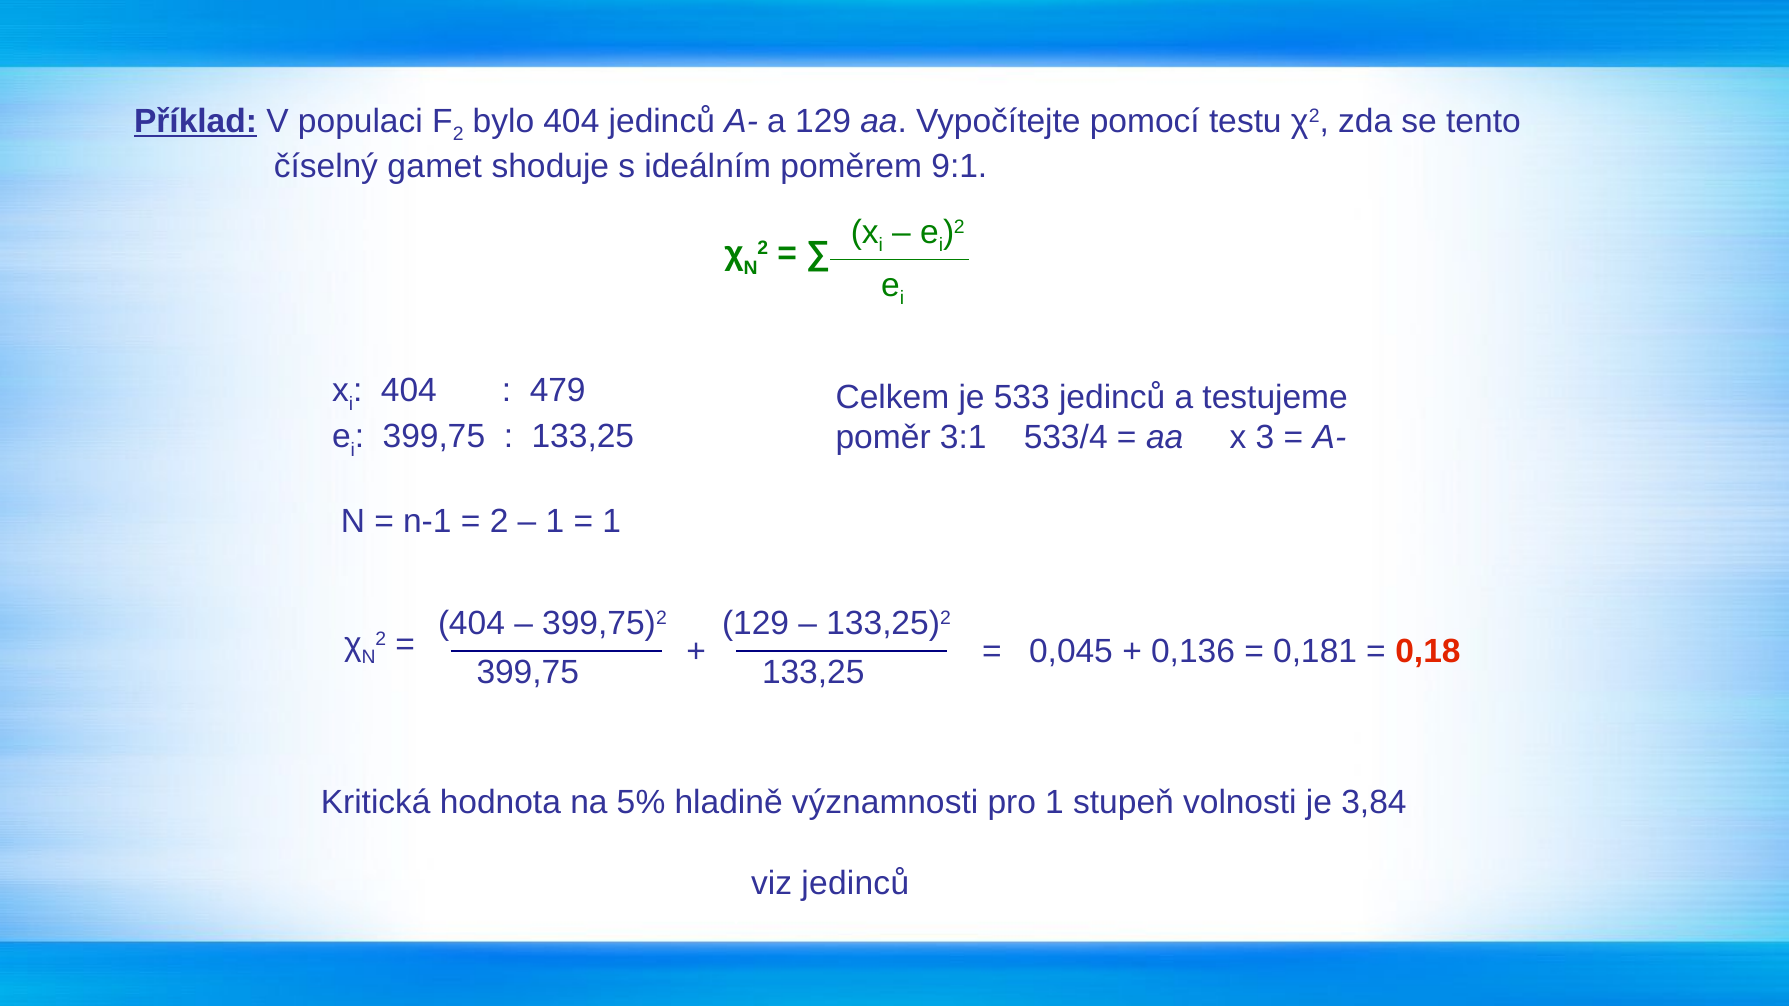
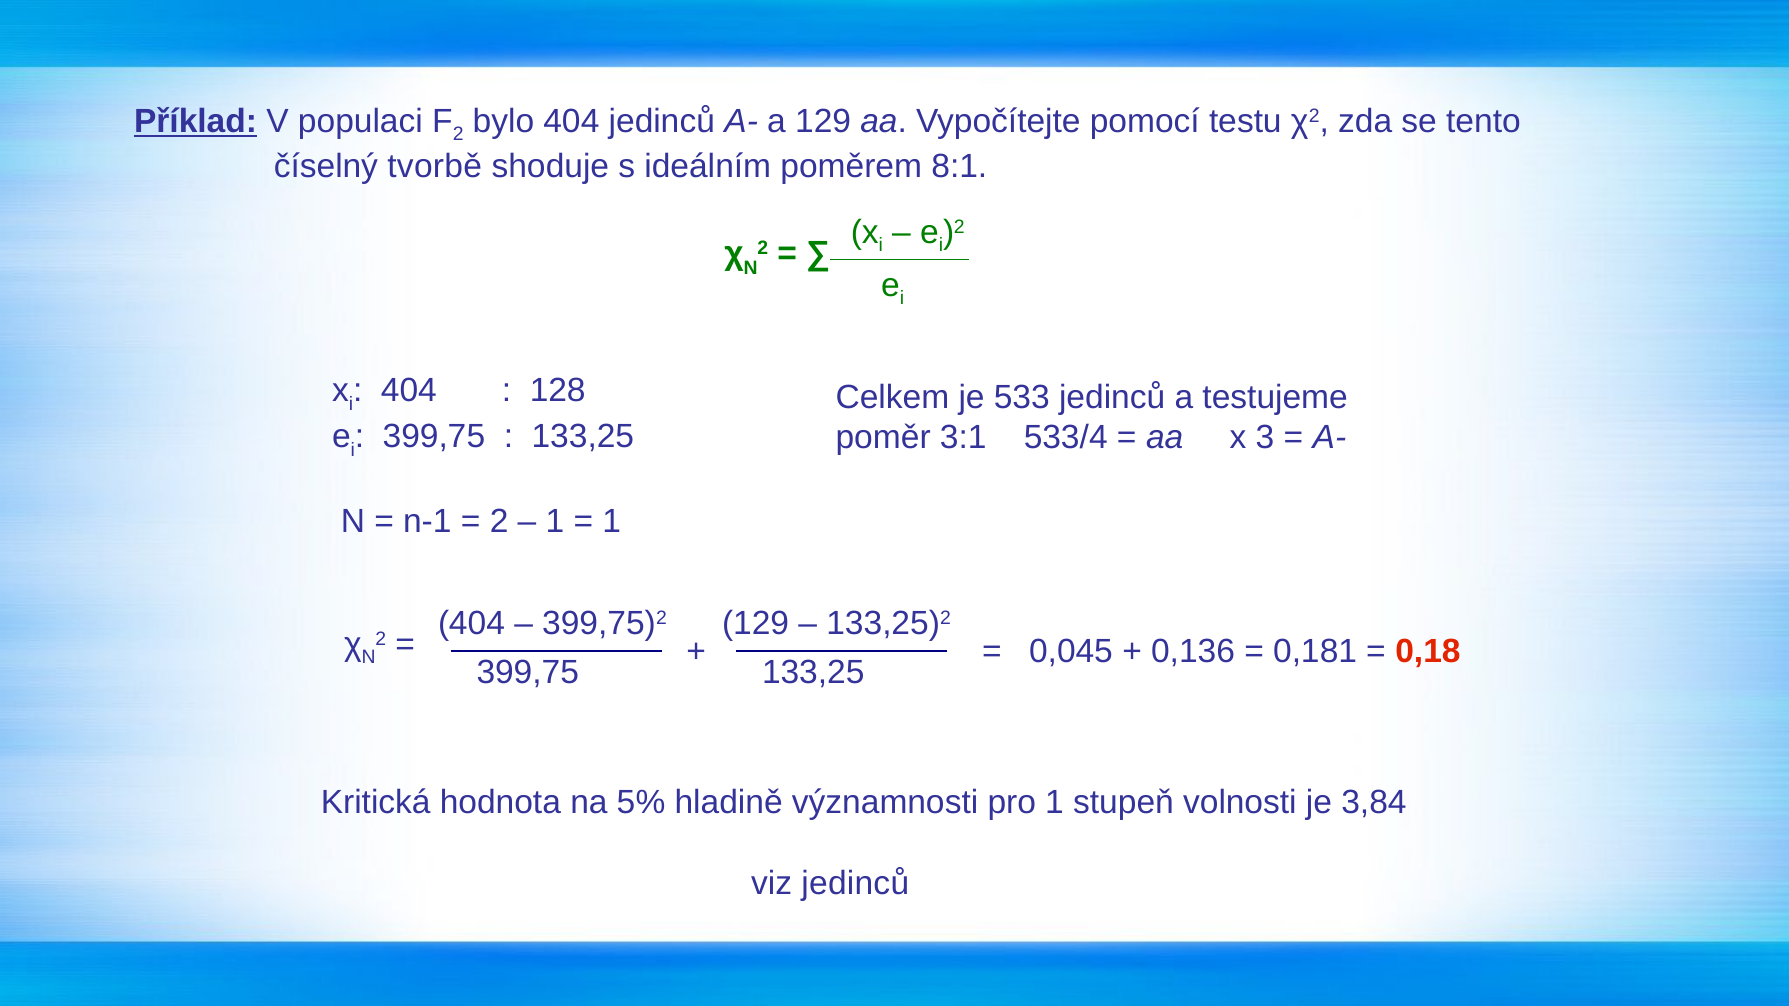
gamet: gamet -> tvorbě (435, 167)
9:1: 9:1 -> 8:1 (959, 167)
479: 479 -> 128 (558, 391)
